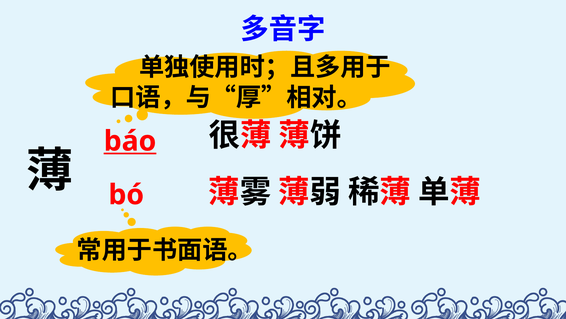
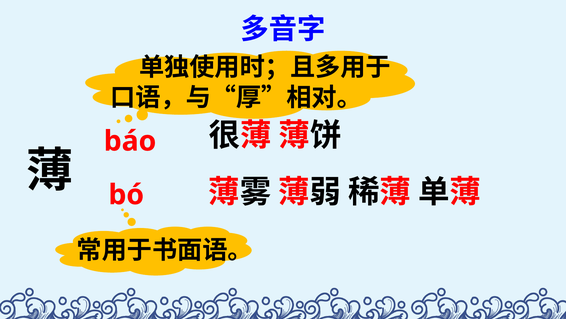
báo underline: present -> none (130, 141)
